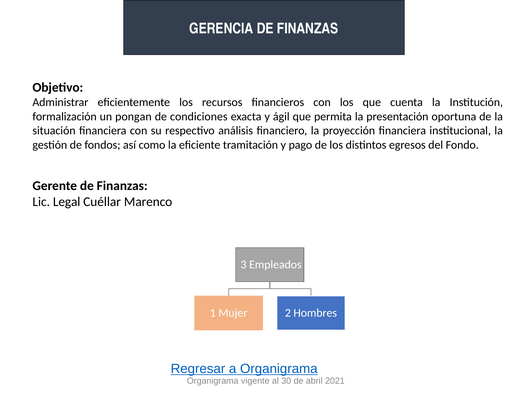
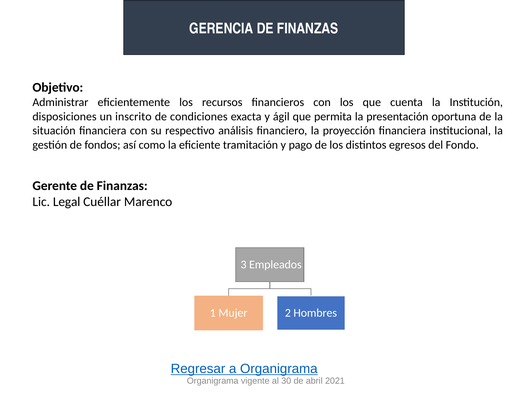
formalización: formalización -> disposiciones (64, 117)
pongan: pongan -> inscrito (133, 117)
